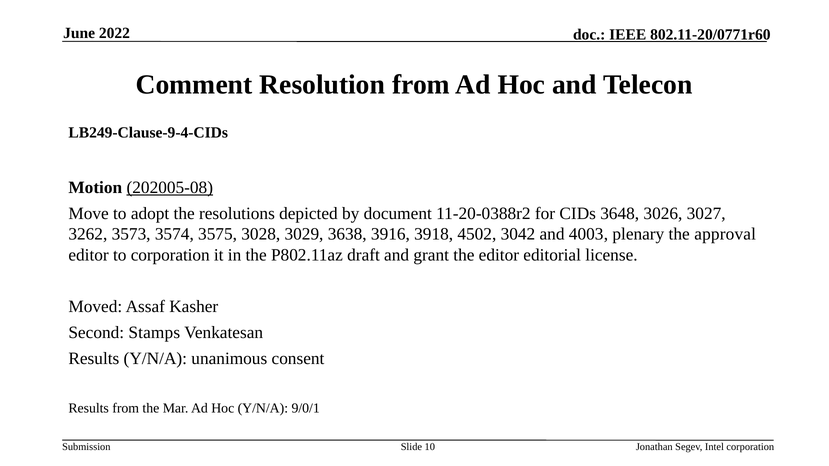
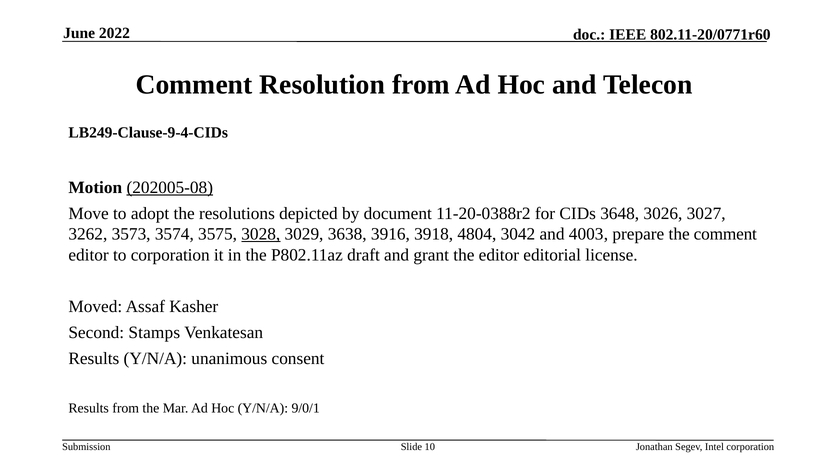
3028 underline: none -> present (261, 234)
4502: 4502 -> 4804 (477, 234)
plenary: plenary -> prepare (638, 234)
the approval: approval -> comment (725, 234)
